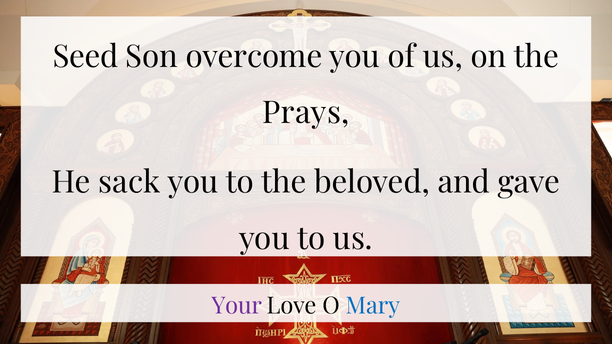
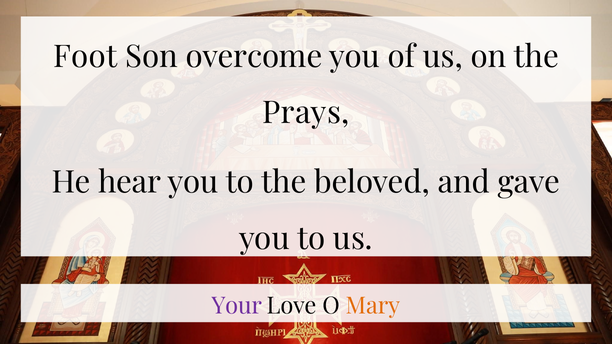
Seed: Seed -> Foot (85, 57)
sack: sack -> hear (130, 183)
Mary colour: blue -> orange (373, 306)
